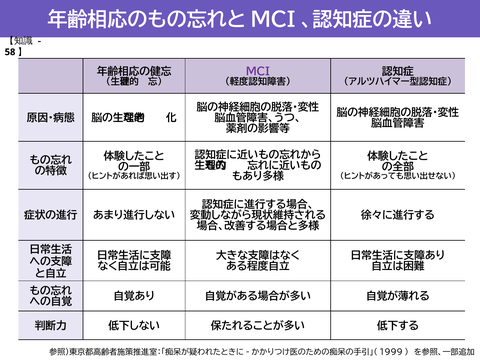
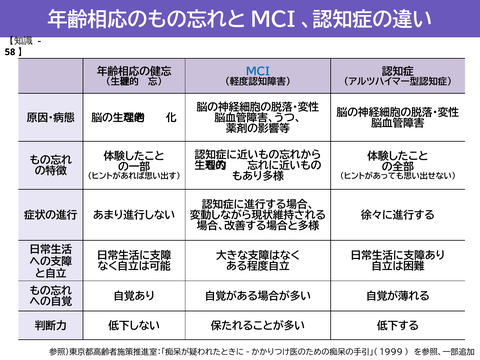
MCI colour: purple -> blue (258, 72)
